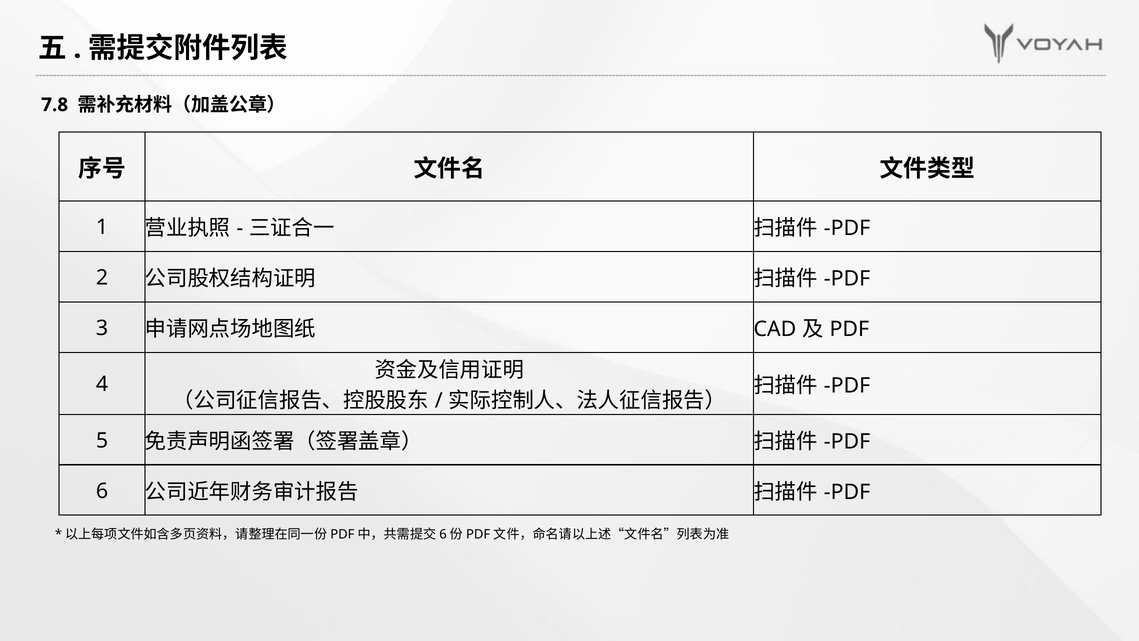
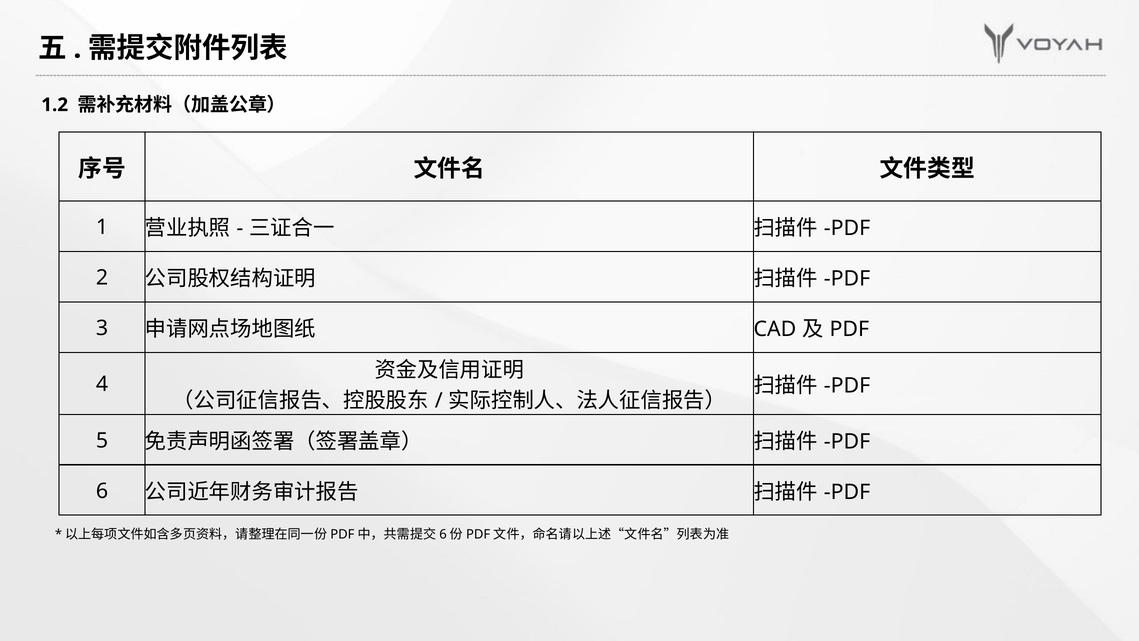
7.8: 7.8 -> 1.2 (55, 105)
